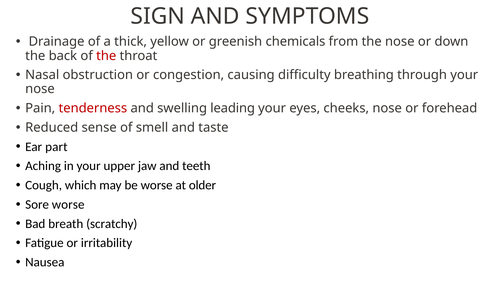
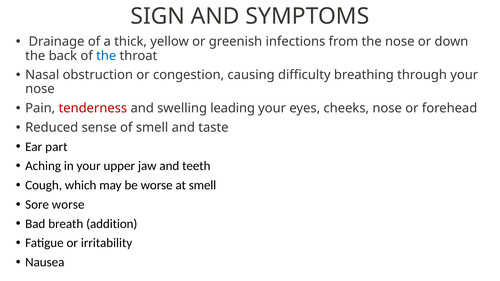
chemicals: chemicals -> infections (295, 42)
the colour: red -> blue (106, 56)
at older: older -> smell (202, 185)
scratchy: scratchy -> addition (112, 224)
